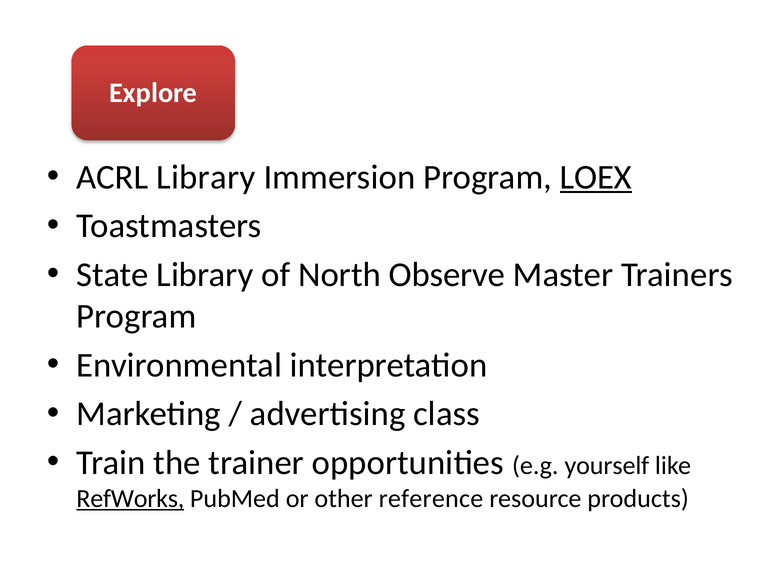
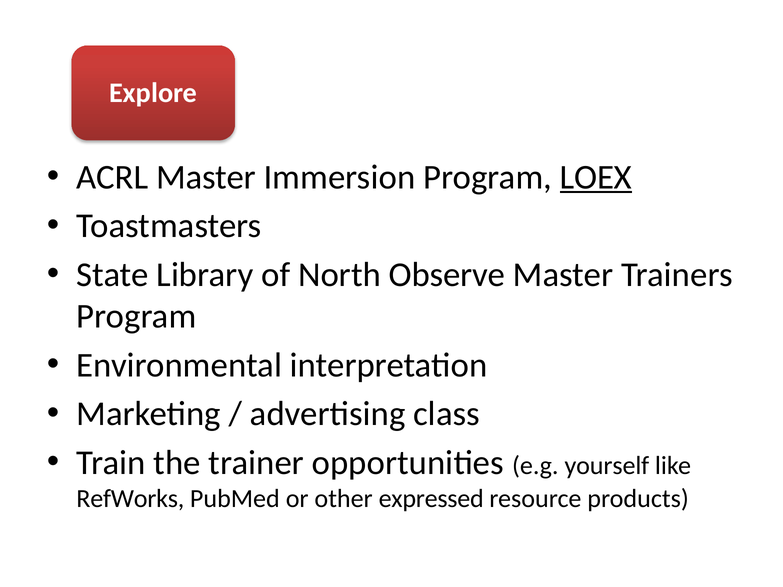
ACRL Library: Library -> Master (206, 177)
RefWorks underline: present -> none (130, 499)
reference: reference -> expressed (431, 499)
